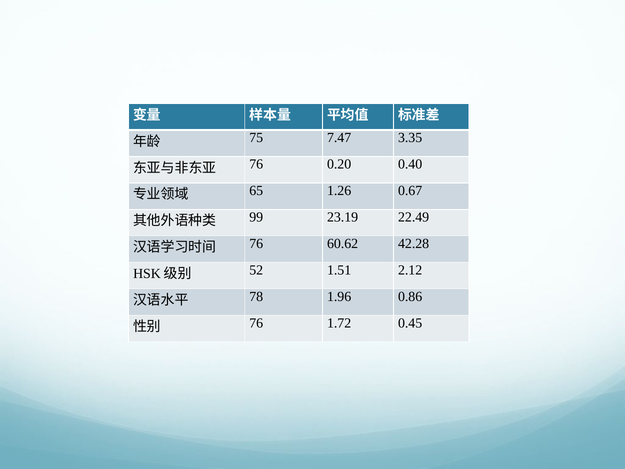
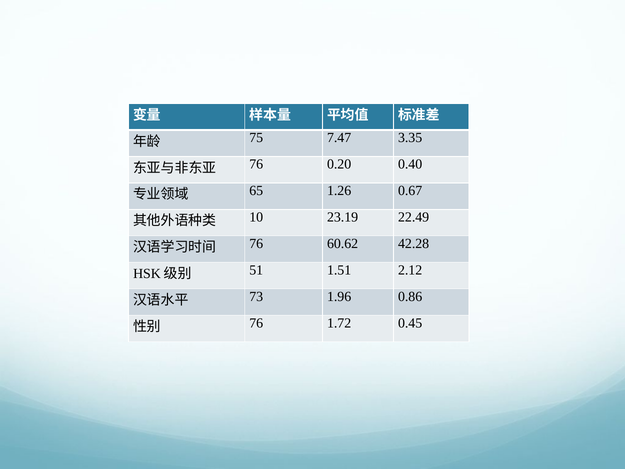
99: 99 -> 10 (256, 217)
52: 52 -> 51 (256, 270)
78: 78 -> 73 (256, 296)
